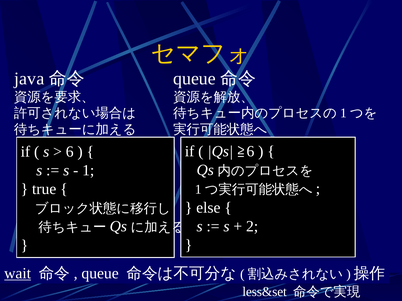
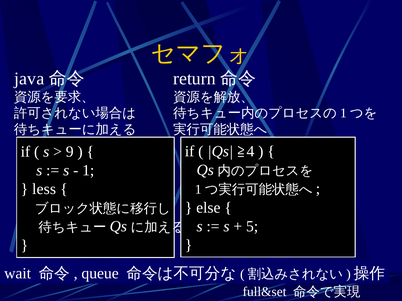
queue: queue -> return (194, 79)
6: 6 -> 4 (250, 152)
6: 6 -> 9 (70, 152)
true: true -> less (44, 189)
2: 2 -> 5 (252, 227)
wait underline: present -> none (18, 274)
less&set: less&set -> full&set (265, 292)
